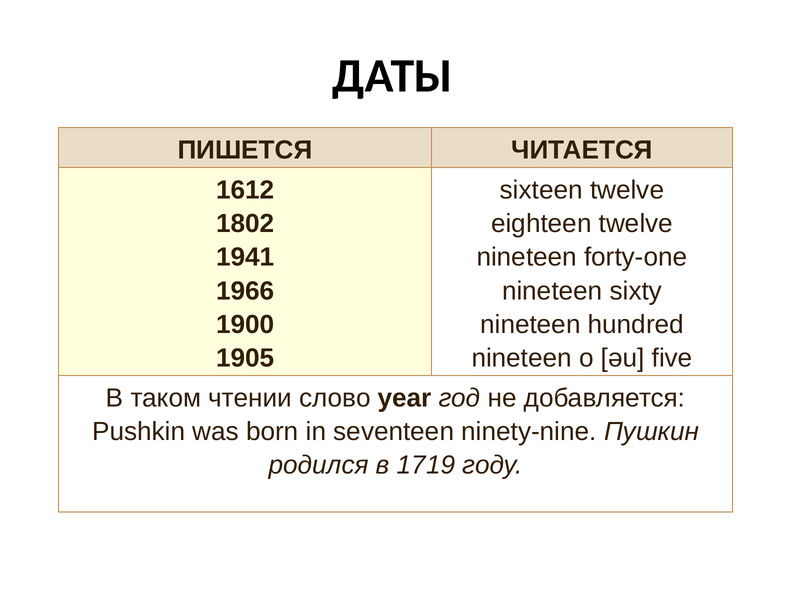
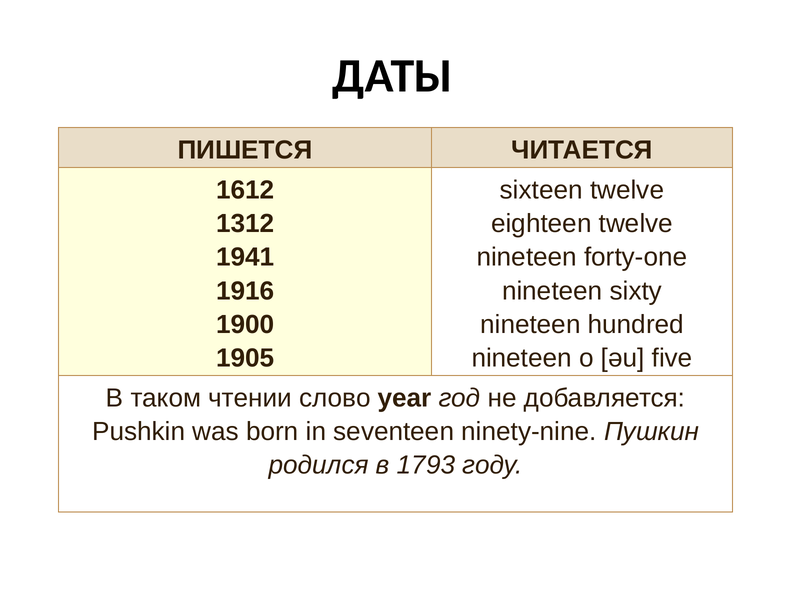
1802: 1802 -> 1312 (245, 224)
1966: 1966 -> 1916 (245, 291)
1719: 1719 -> 1793 (426, 465)
